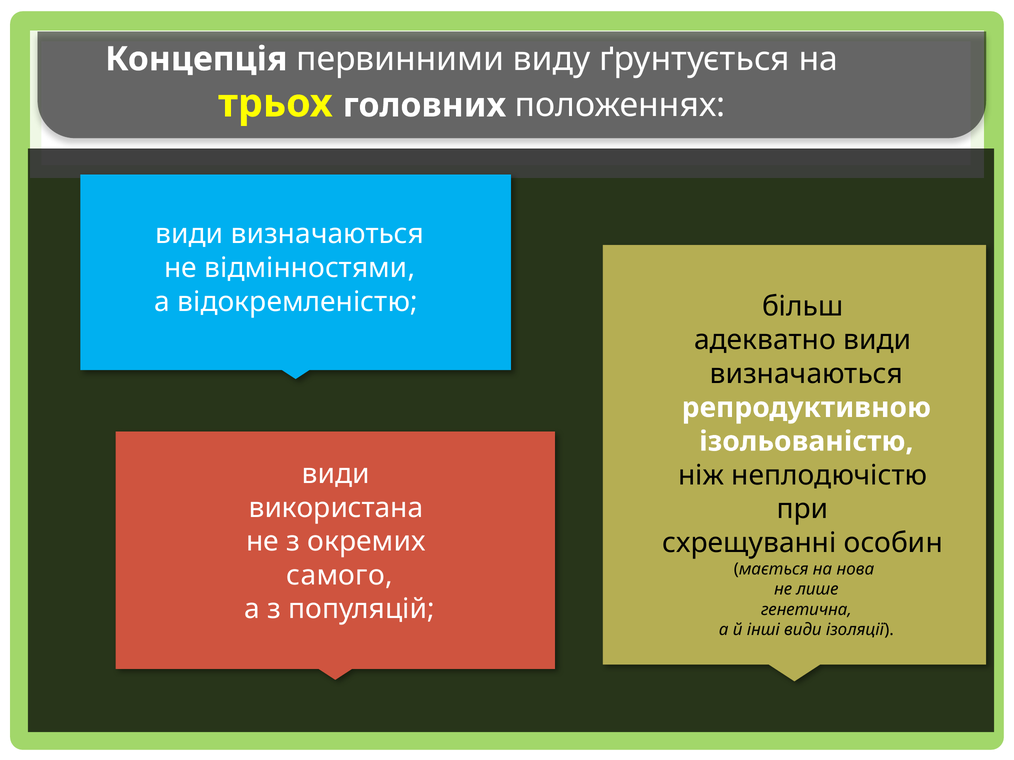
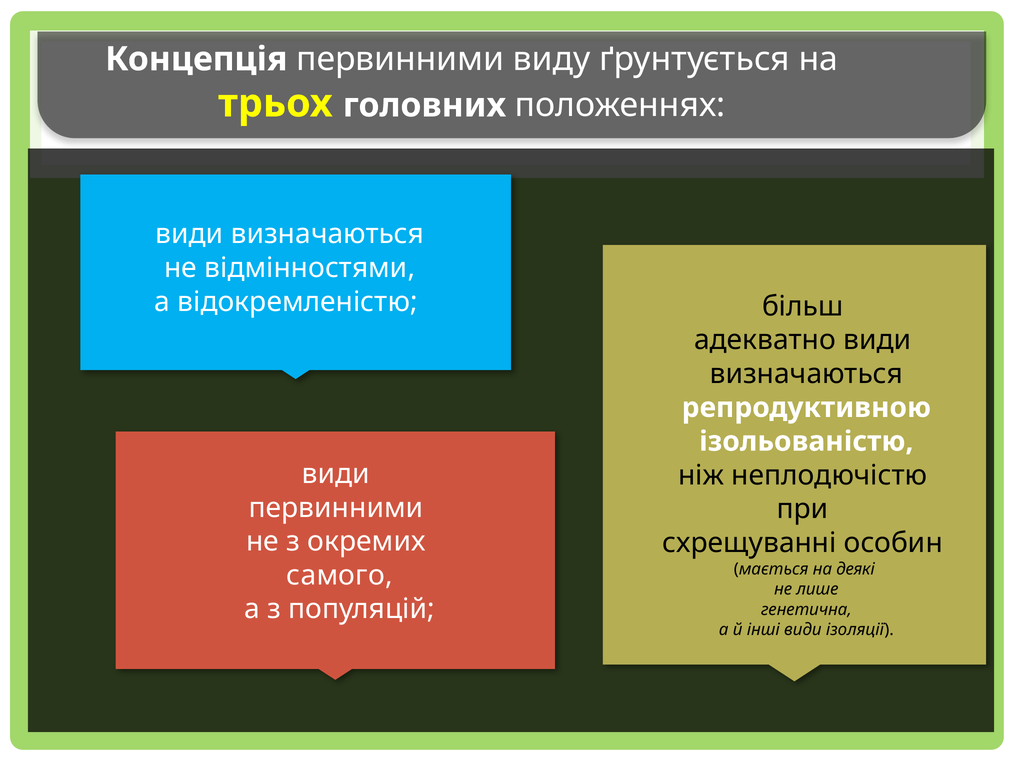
використана: використана -> первинними (336, 508)
нова: нова -> деякі (856, 569)
